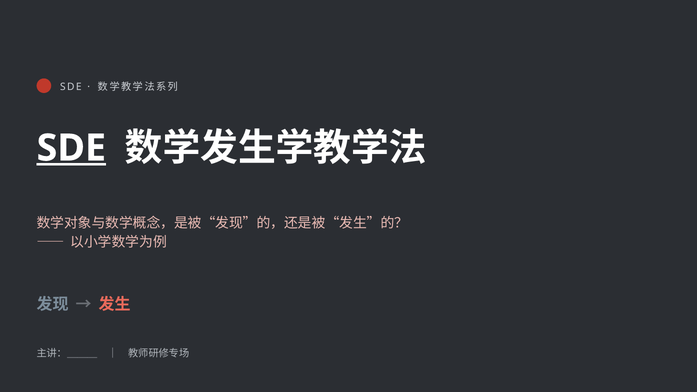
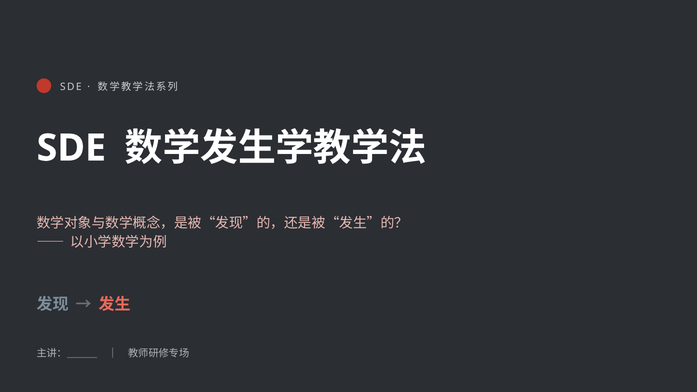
SDE underline: present -> none (71, 148)
